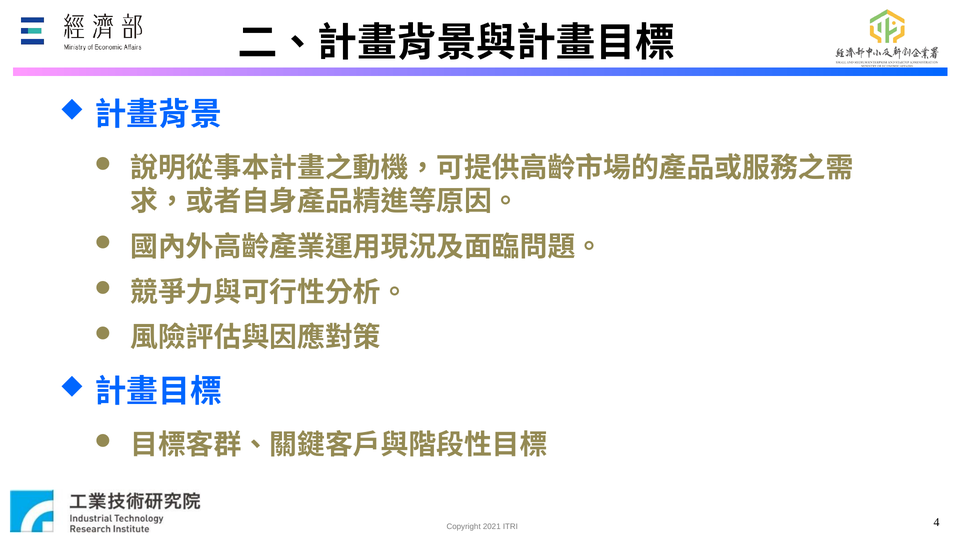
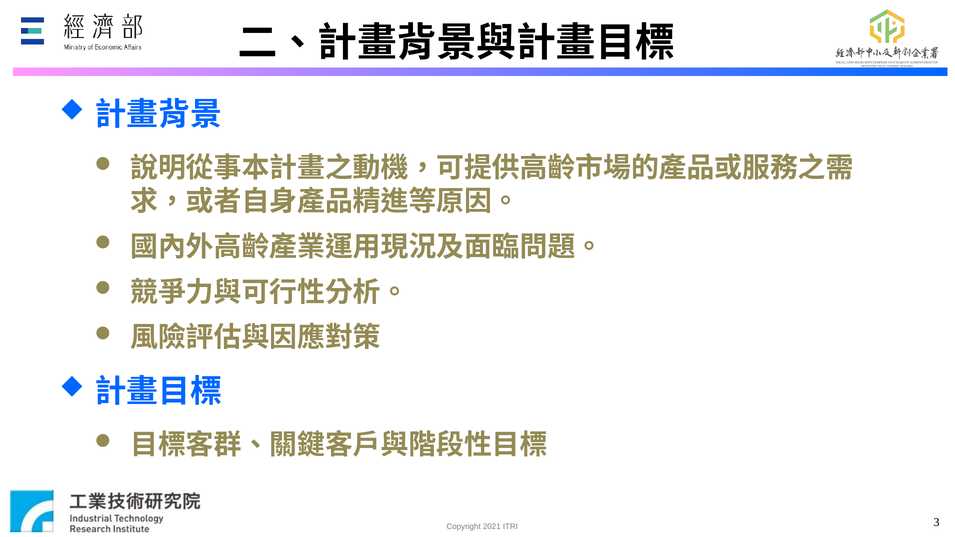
4: 4 -> 3 (937, 523)
